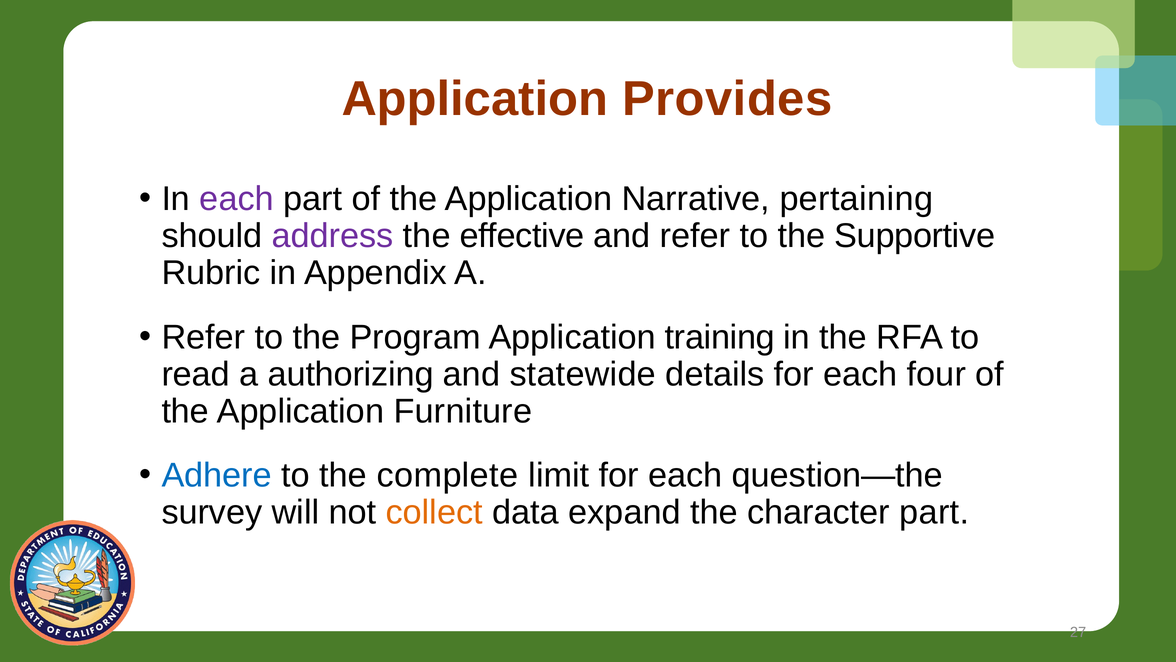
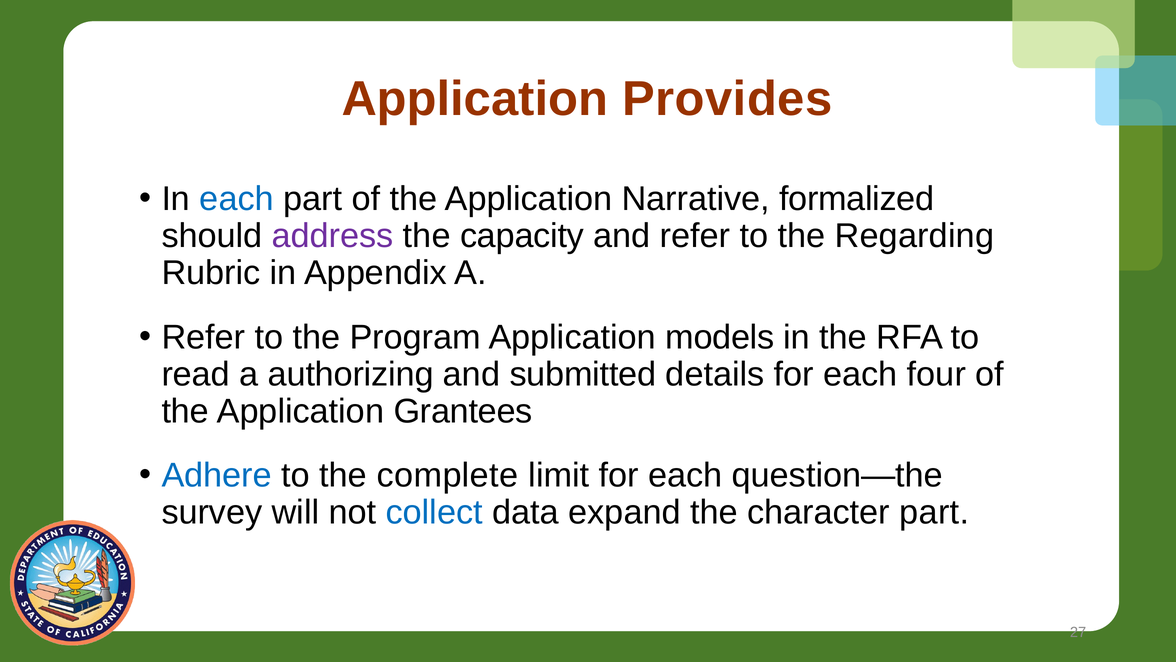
each colour: purple -> blue (237, 199)
pertaining: pertaining -> formalized (857, 199)
effective: effective -> capacity (522, 236)
Supportive: Supportive -> Regarding (914, 236)
training: training -> models (720, 337)
statewide: statewide -> submitted (583, 374)
Furniture: Furniture -> Grantees (463, 411)
collect colour: orange -> blue (434, 512)
